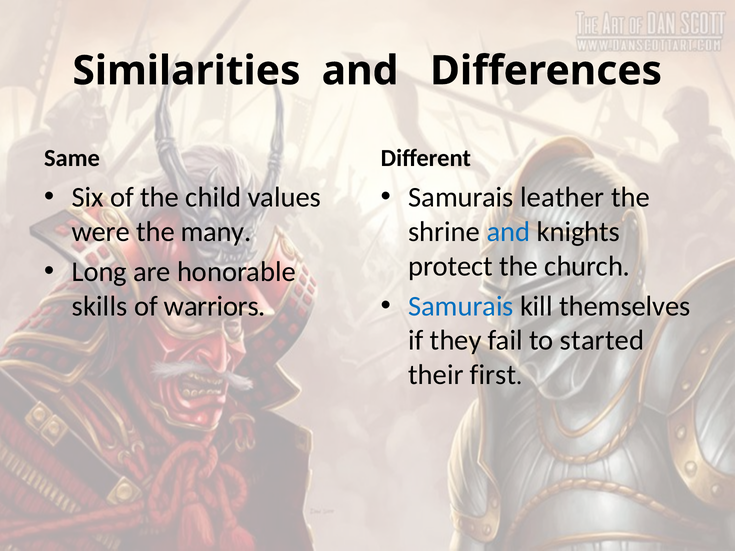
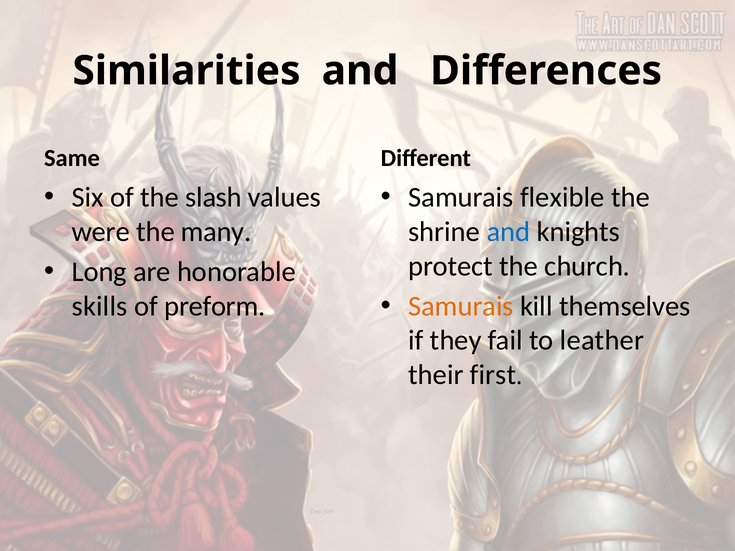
child: child -> slash (214, 198)
leather: leather -> flexible (562, 198)
Samurais colour: blue -> orange (461, 306)
warriors: warriors -> preform (215, 306)
started: started -> leather (602, 341)
